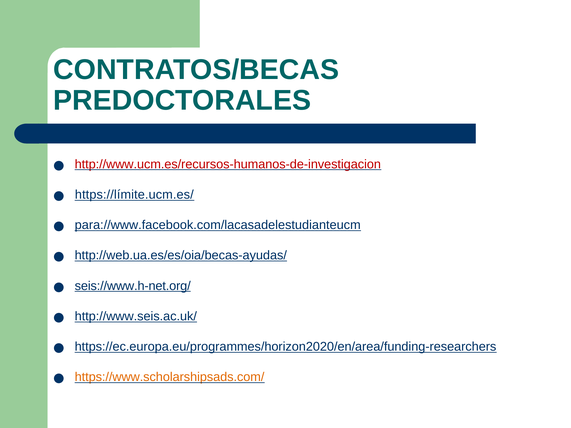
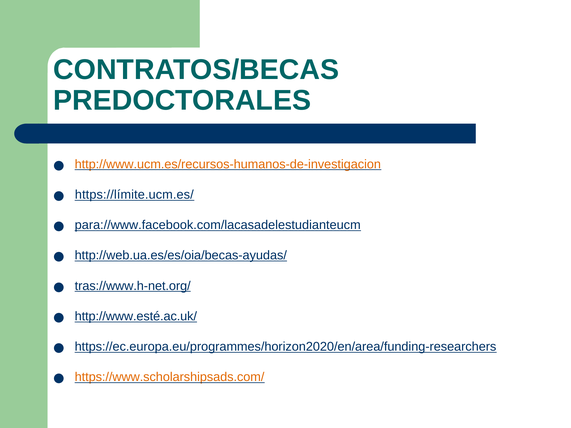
http://www.ucm.es/recursos-humanos-de-investigacion colour: red -> orange (228, 164)
seis://www.h-net.org/: seis://www.h-net.org/ -> tras://www.h-net.org/ (133, 286)
http://www.seis.ac.uk/: http://www.seis.ac.uk/ -> http://www.esté.ac.uk/ (136, 316)
